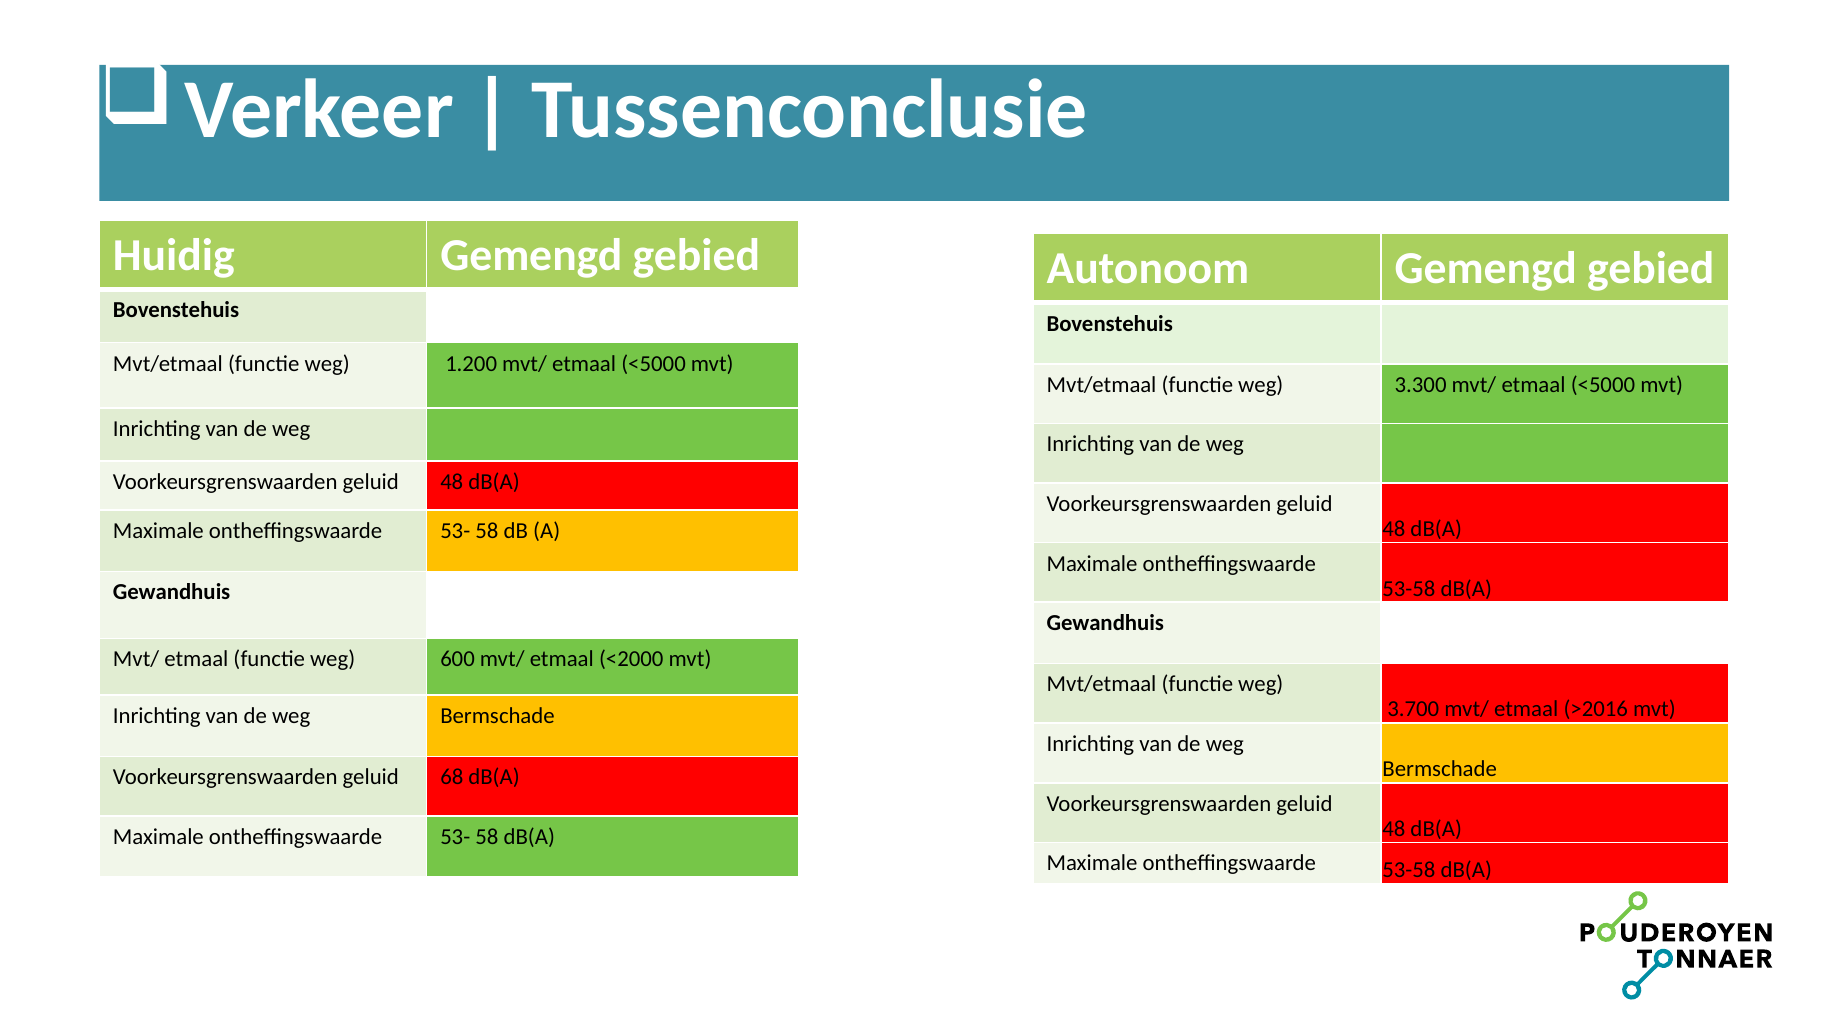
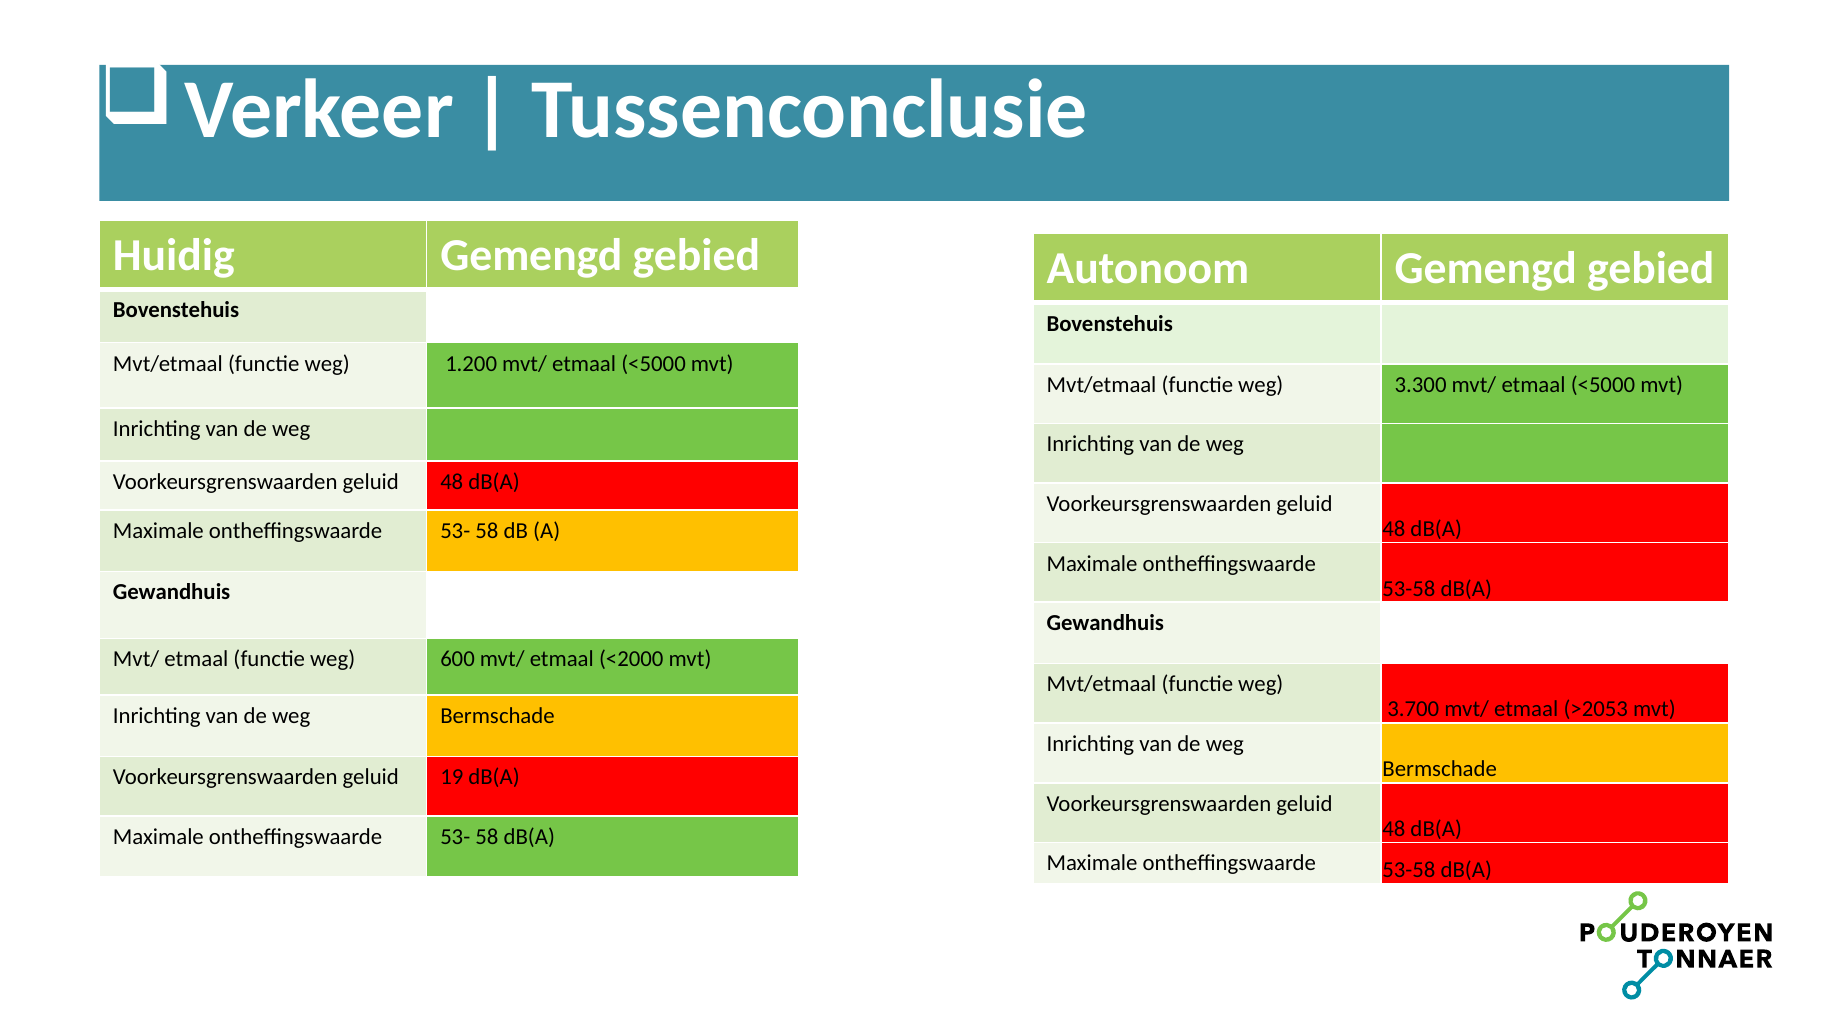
>2016: >2016 -> >2053 (1596, 710)
68: 68 -> 19 (452, 777)
